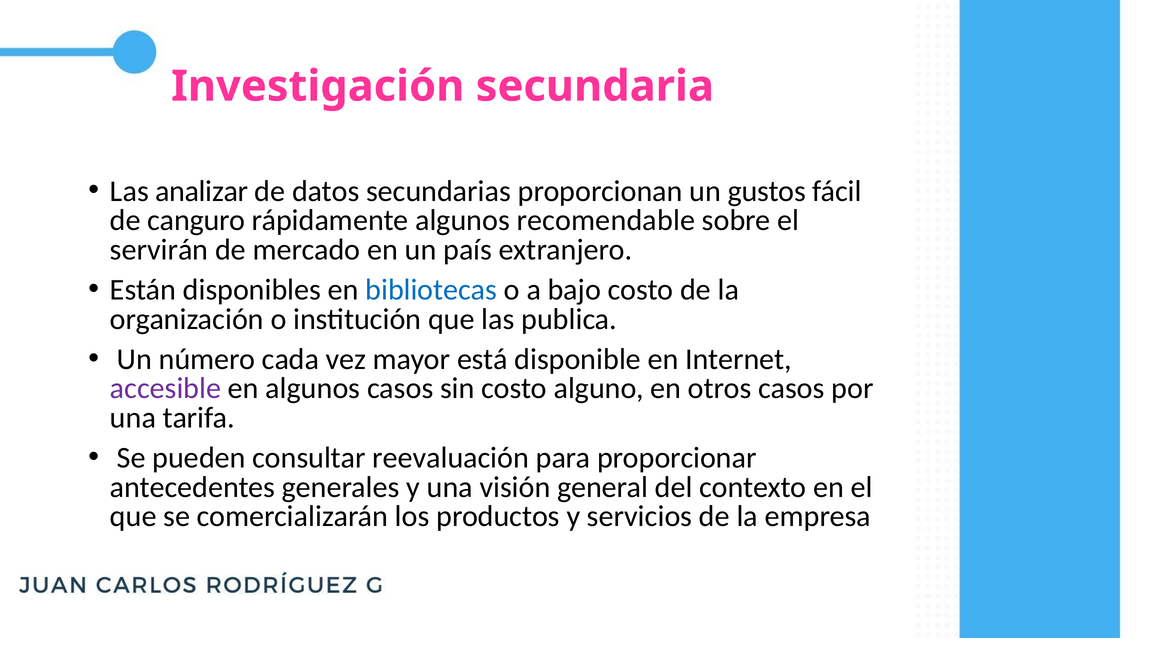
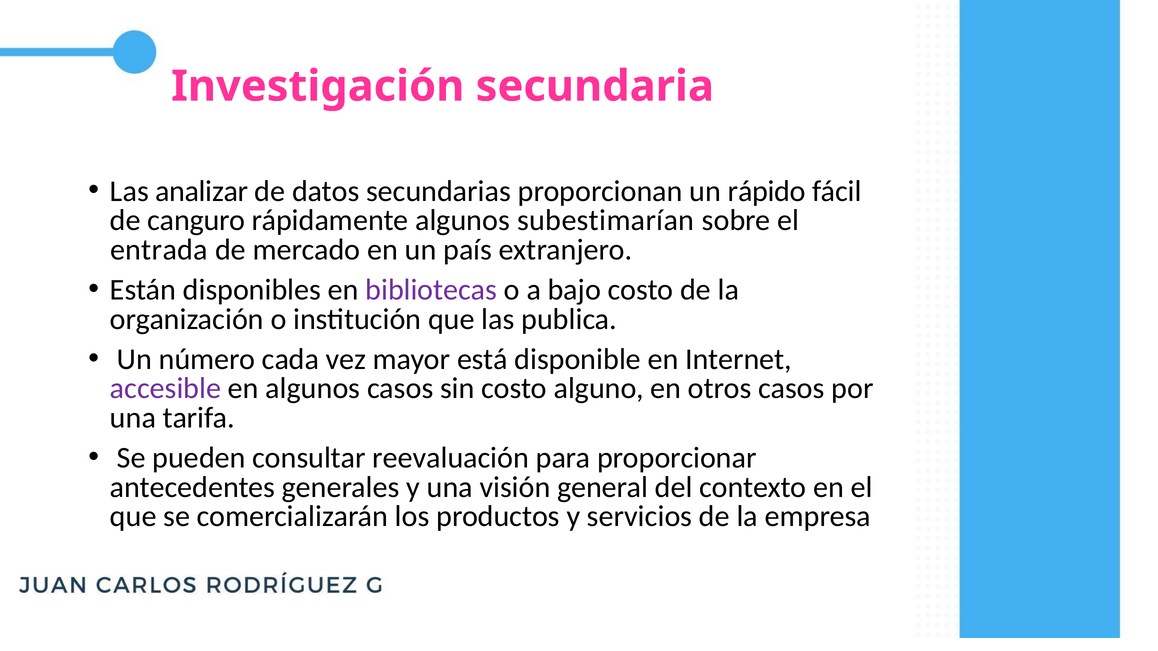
gustos: gustos -> rápido (767, 191)
recomendable: recomendable -> subestimarían (606, 221)
servirán: servirán -> entrada (159, 250)
bibliotecas colour: blue -> purple (431, 290)
